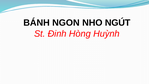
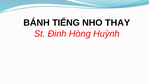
NGON: NGON -> TIẾNG (66, 23)
NGÚT: NGÚT -> THAY (118, 23)
